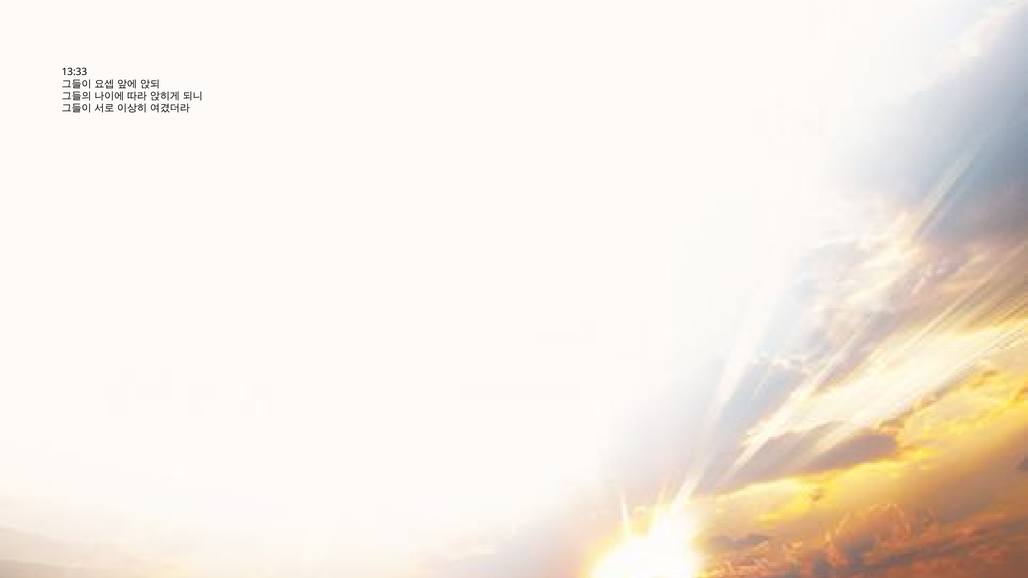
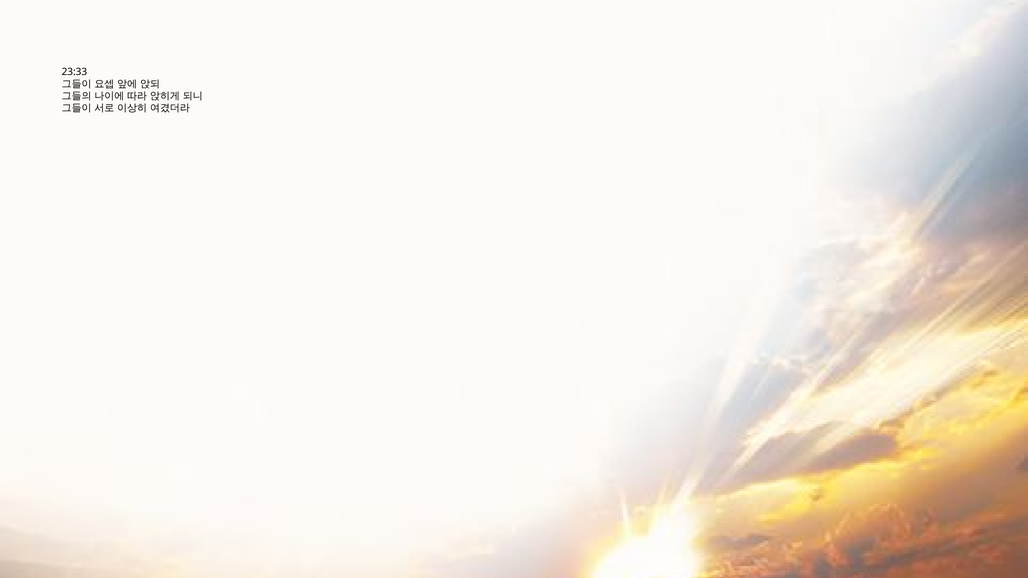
13:33: 13:33 -> 23:33 (74, 72)
